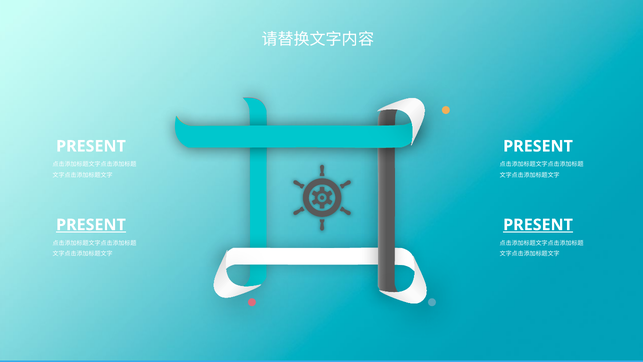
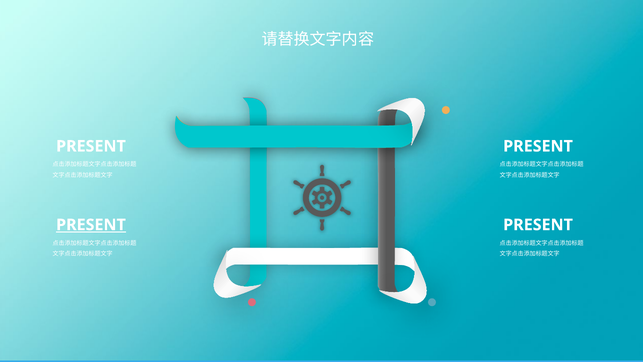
PRESENT underline: present -> none (538, 225)
